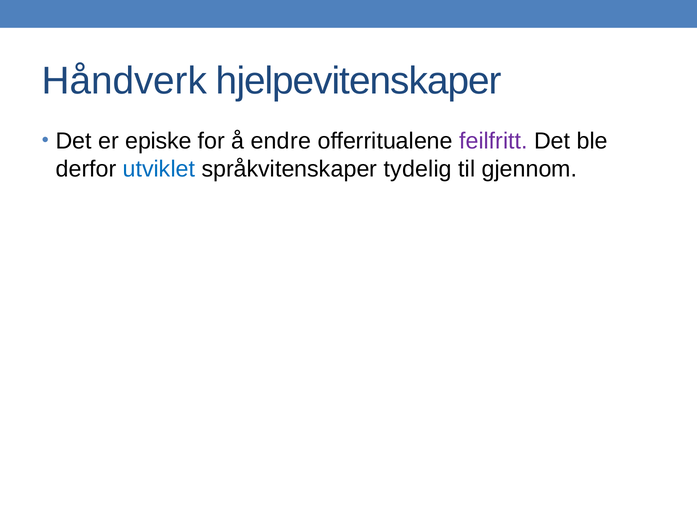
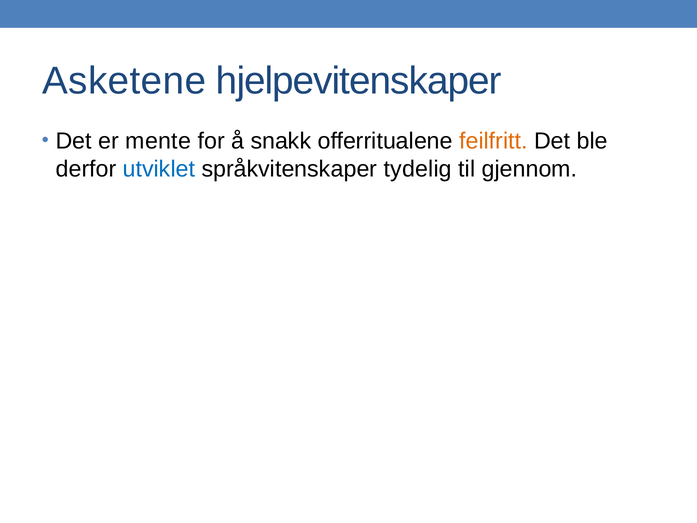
Håndverk: Håndverk -> Asketene (124, 81)
episke: episke -> mente (158, 141)
endre: endre -> snakk (281, 141)
feilfritt colour: purple -> orange (493, 141)
